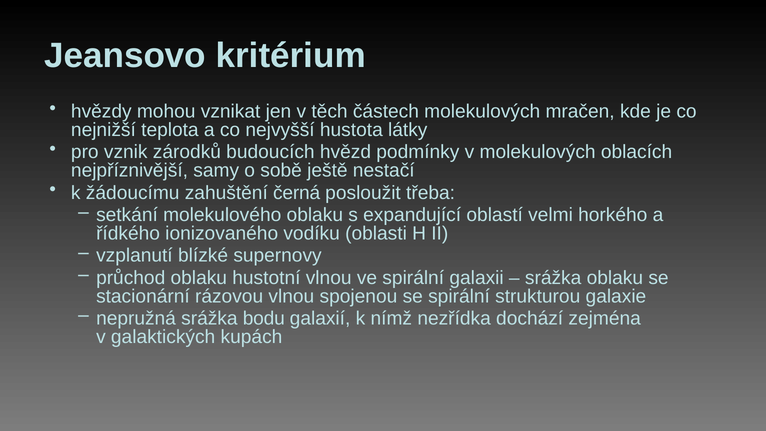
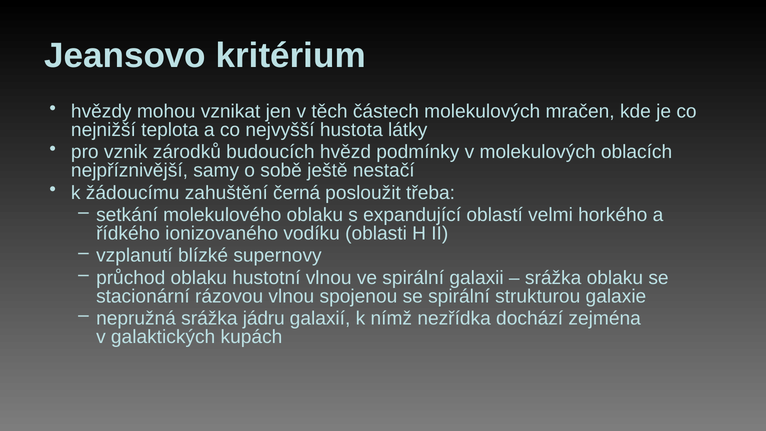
bodu: bodu -> jádru (264, 318)
